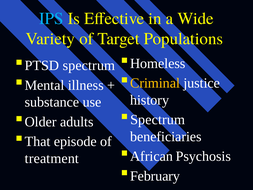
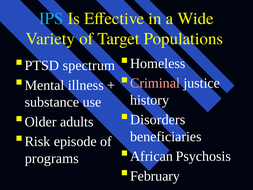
Criminal colour: yellow -> pink (155, 83)
Spectrum: Spectrum -> Disorders (158, 120)
That: That -> Risk (38, 141)
treatment: treatment -> programs (52, 158)
